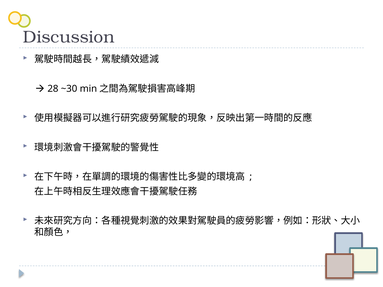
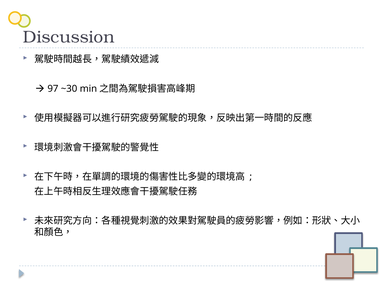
28: 28 -> 97 (53, 89)
